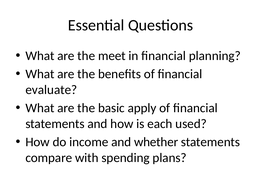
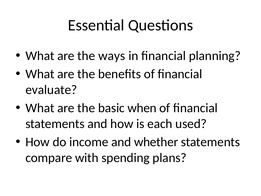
meet: meet -> ways (112, 56)
apply: apply -> when (142, 108)
